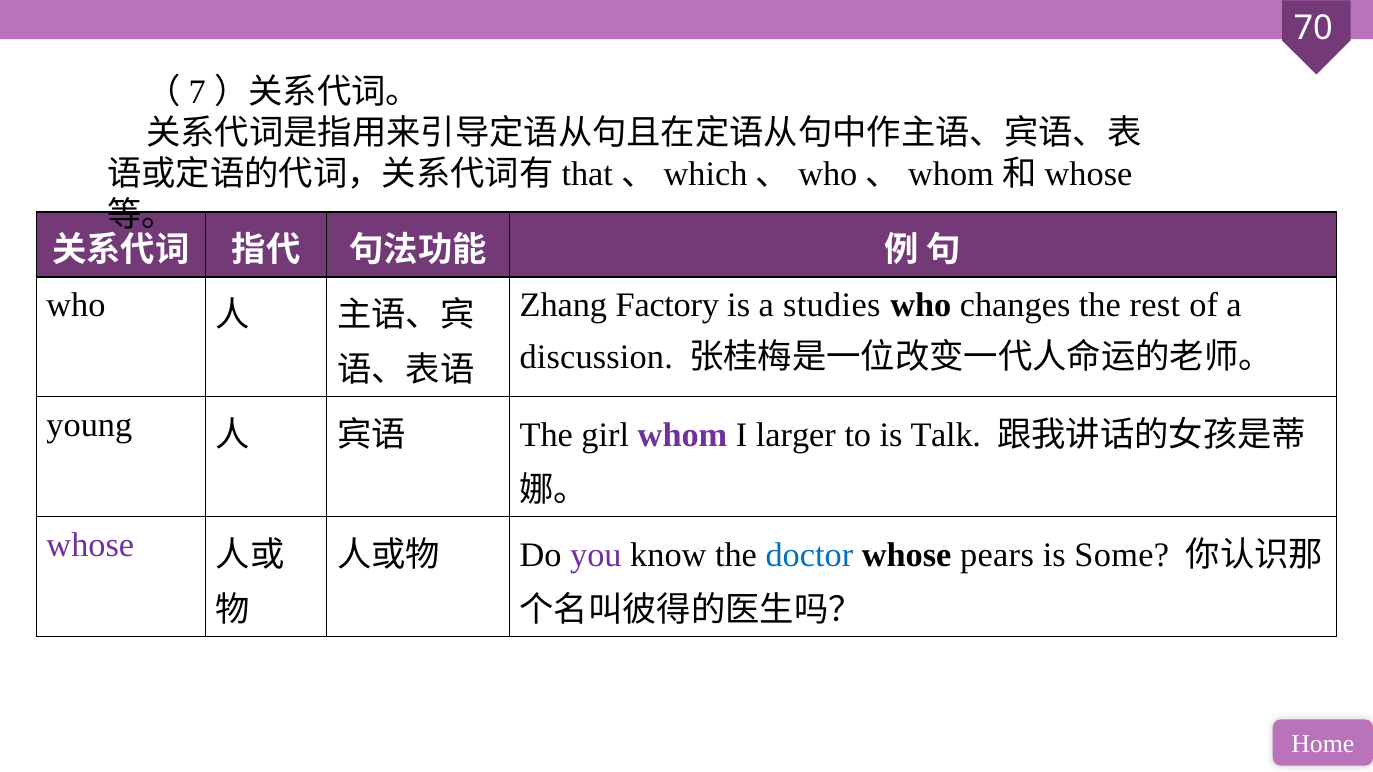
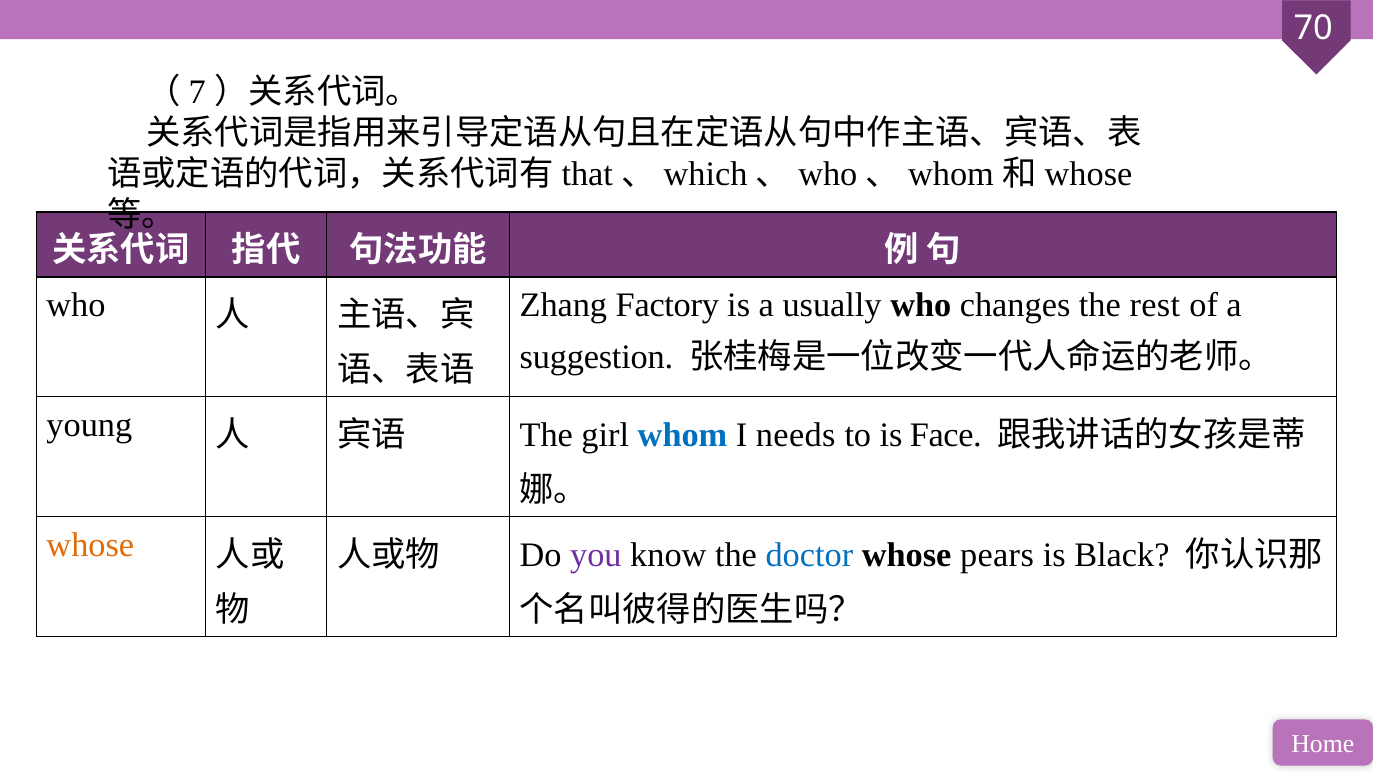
studies: studies -> usually (832, 305)
discussion: discussion -> suggestion (596, 357)
whom colour: purple -> blue (683, 436)
larger: larger -> needs (796, 436)
Talk: Talk -> Face (946, 436)
whose colour: purple -> orange (90, 545)
Some: Some -> Black (1122, 555)
